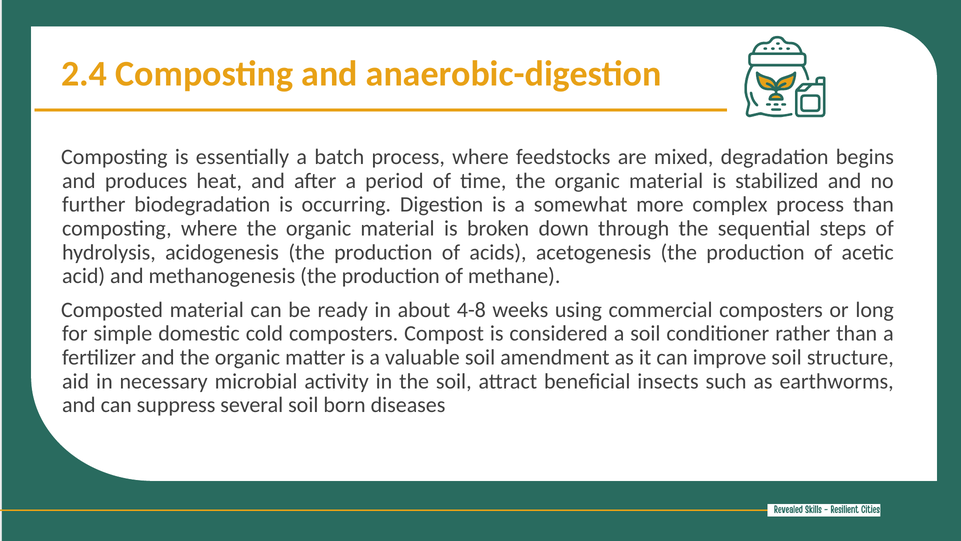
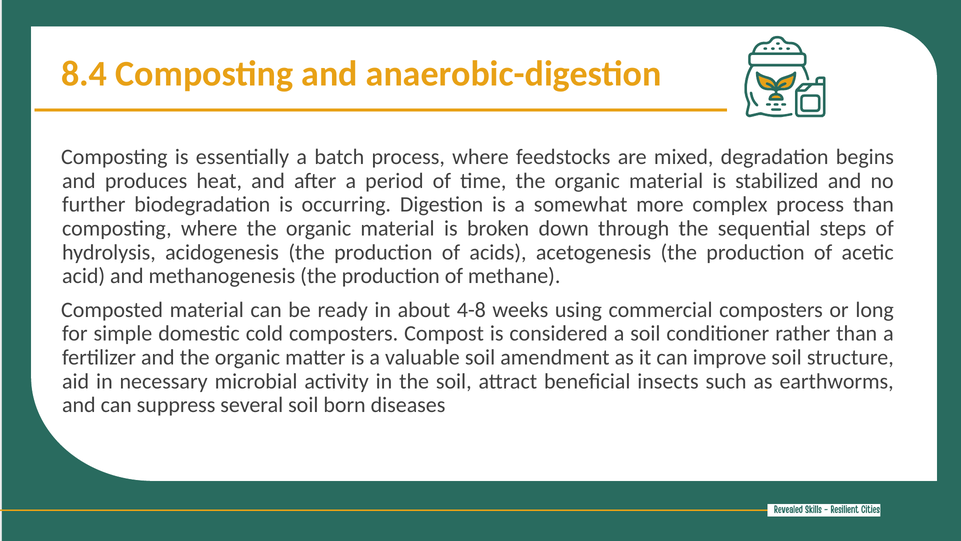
2.4: 2.4 -> 8.4 (84, 74)
